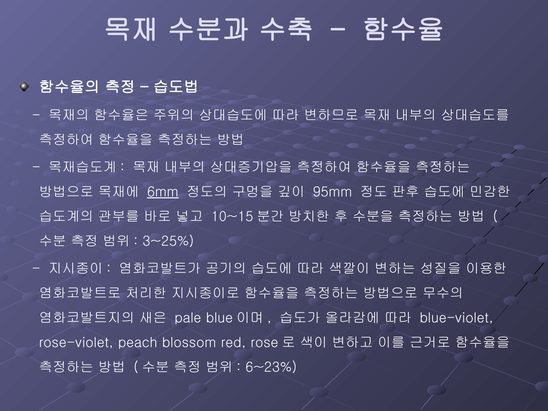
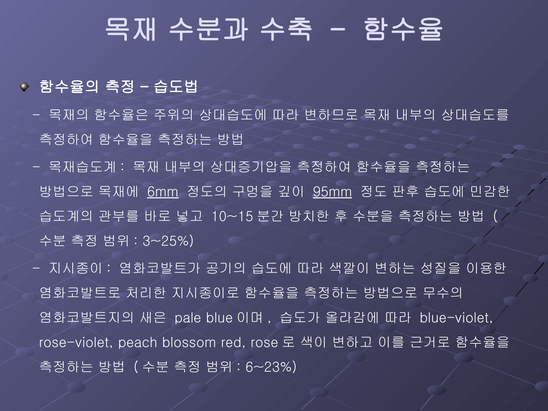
95mm underline: none -> present (333, 192)
